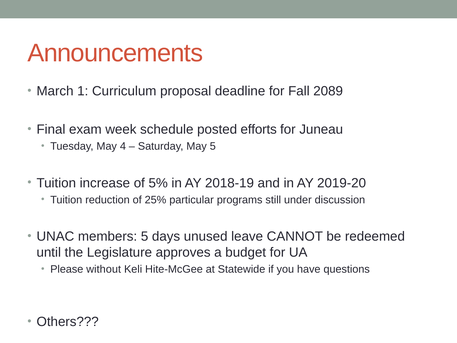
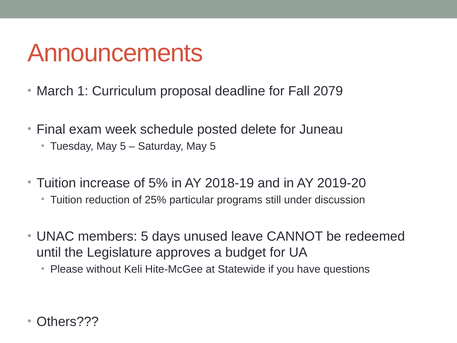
2089: 2089 -> 2079 (328, 91)
efforts: efforts -> delete (259, 129)
Tuesday May 4: 4 -> 5 (123, 146)
